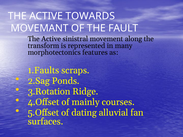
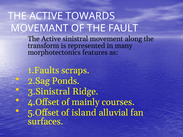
3.Rotation: 3.Rotation -> 3.Sinistral (49, 92)
dating: dating -> island (84, 113)
